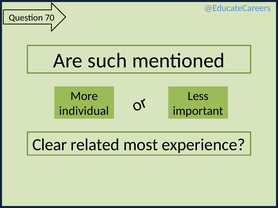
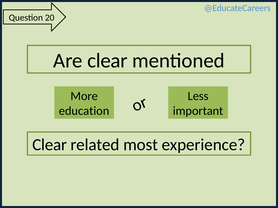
70: 70 -> 20 (50, 18)
Are such: such -> clear (107, 61)
individual: individual -> education (84, 111)
